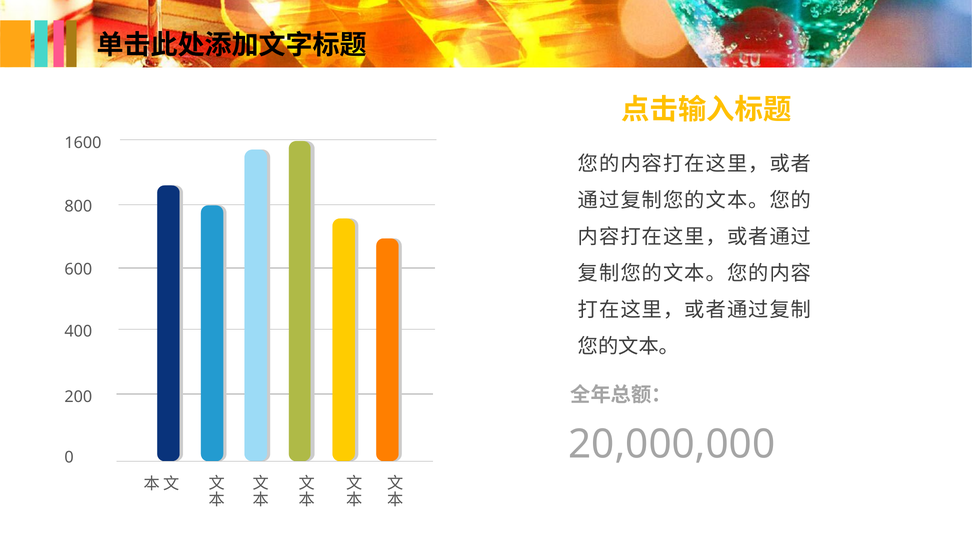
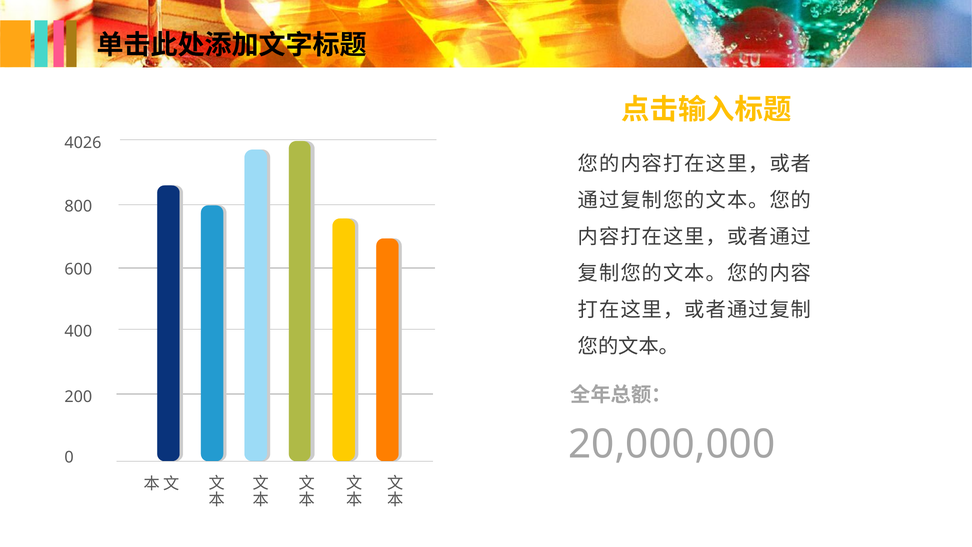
1600: 1600 -> 4026 (83, 143)
